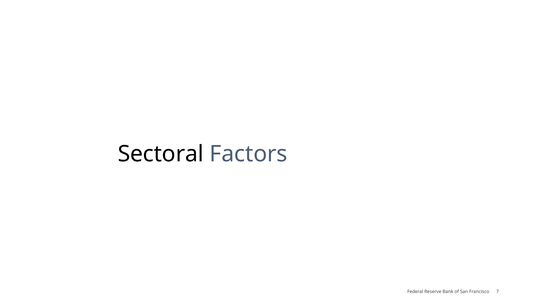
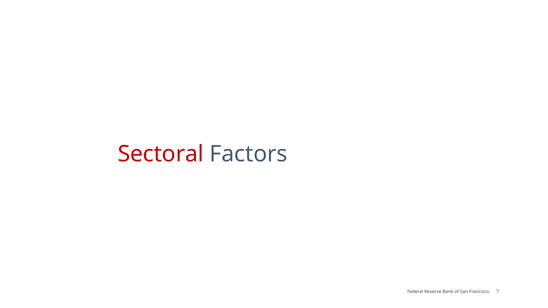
Sectoral colour: black -> red (161, 154)
